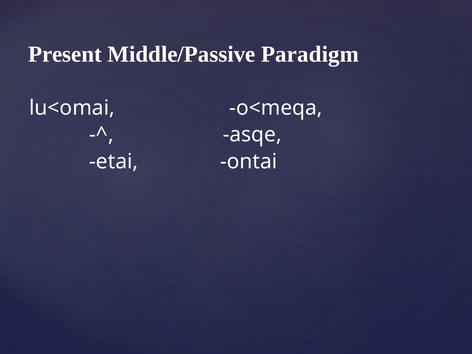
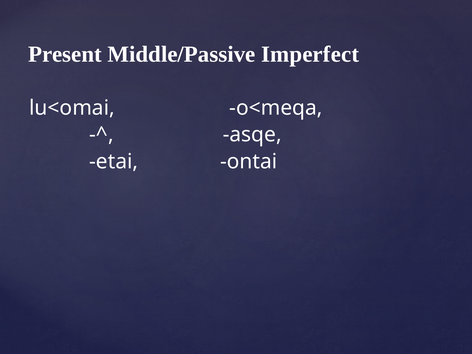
Paradigm: Paradigm -> Imperfect (310, 54)
